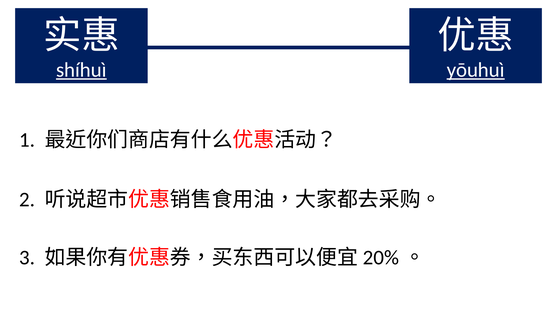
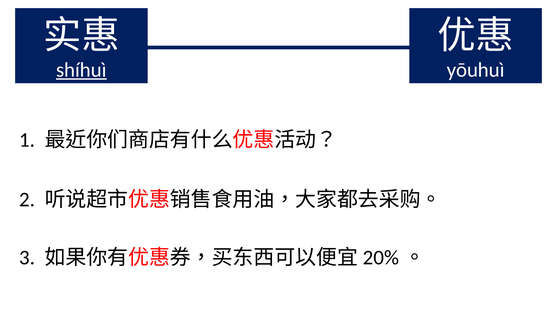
yōuhuì underline: present -> none (476, 70)
